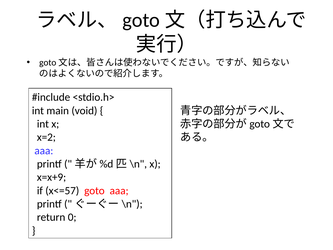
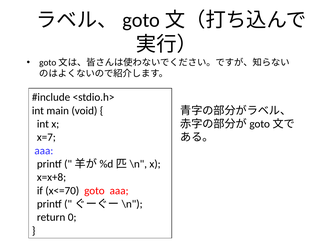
x=2: x=2 -> x=7 (46, 137)
x=x+9: x=x+9 -> x=x+8 (52, 177)
x<=57: x<=57 -> x<=70 (62, 190)
